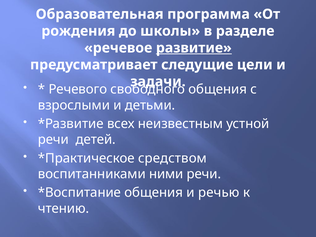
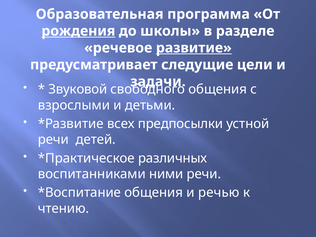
рождения underline: none -> present (78, 31)
Речевого: Речевого -> Звуковой (78, 89)
неизвестным: неизвестным -> предпосылки (180, 124)
средством: средством -> различных (173, 158)
